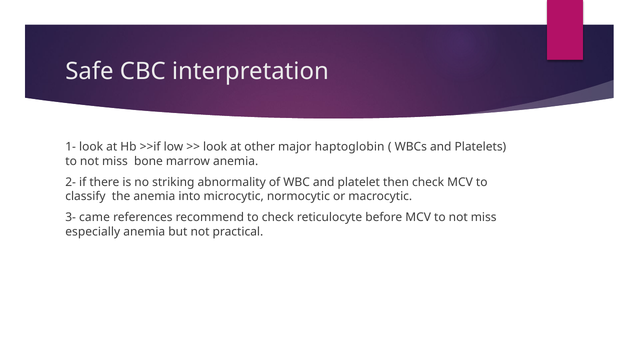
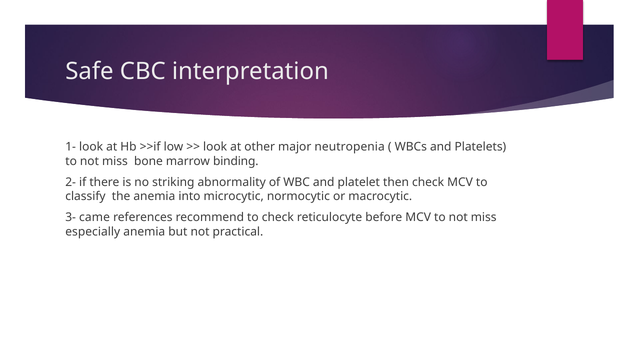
haptoglobin: haptoglobin -> neutropenia (350, 147)
marrow anemia: anemia -> binding (236, 161)
